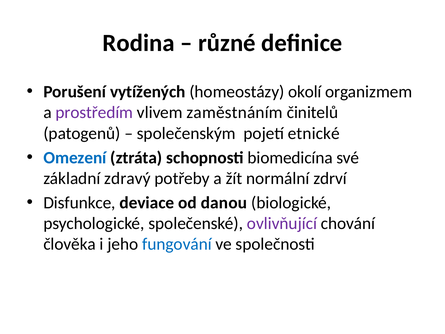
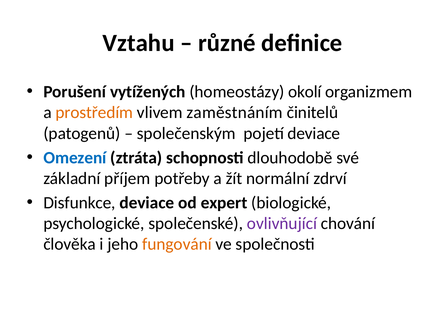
Rodina: Rodina -> Vztahu (138, 43)
prostředím colour: purple -> orange (94, 112)
pojetí etnické: etnické -> deviace (314, 133)
biomedicína: biomedicína -> dlouhodobě (290, 158)
zdravý: zdravý -> příjem (127, 178)
danou: danou -> expert (224, 203)
fungování colour: blue -> orange (177, 244)
